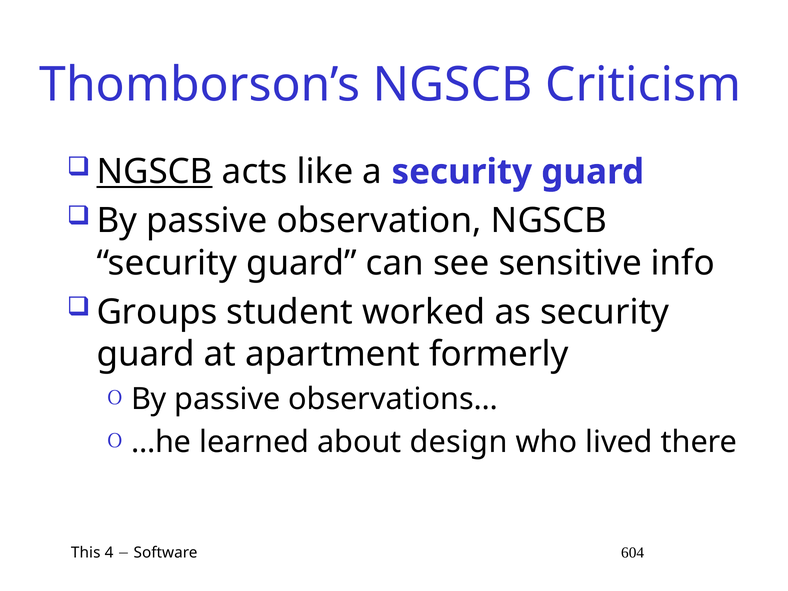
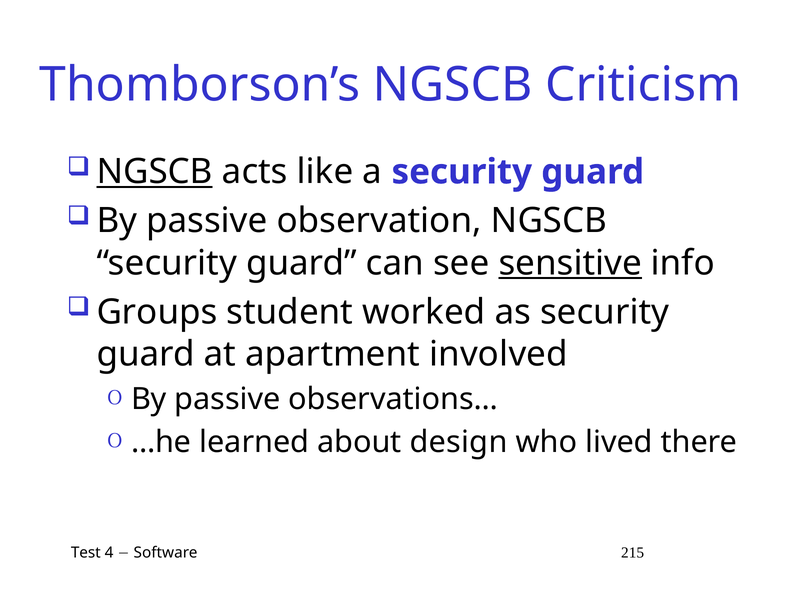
sensitive underline: none -> present (570, 263)
formerly: formerly -> involved (498, 354)
This: This -> Test (86, 553)
604: 604 -> 215 (633, 553)
